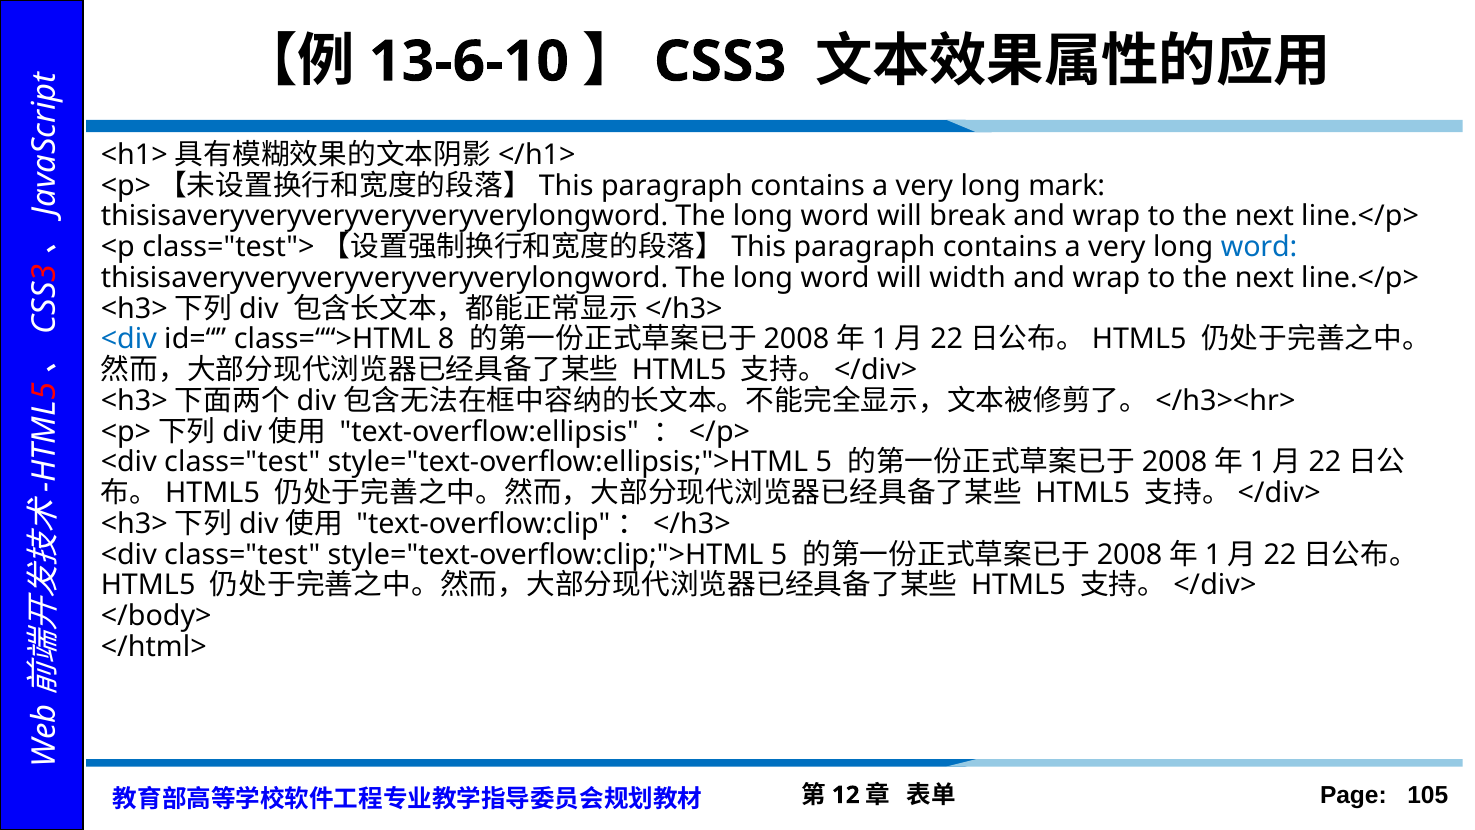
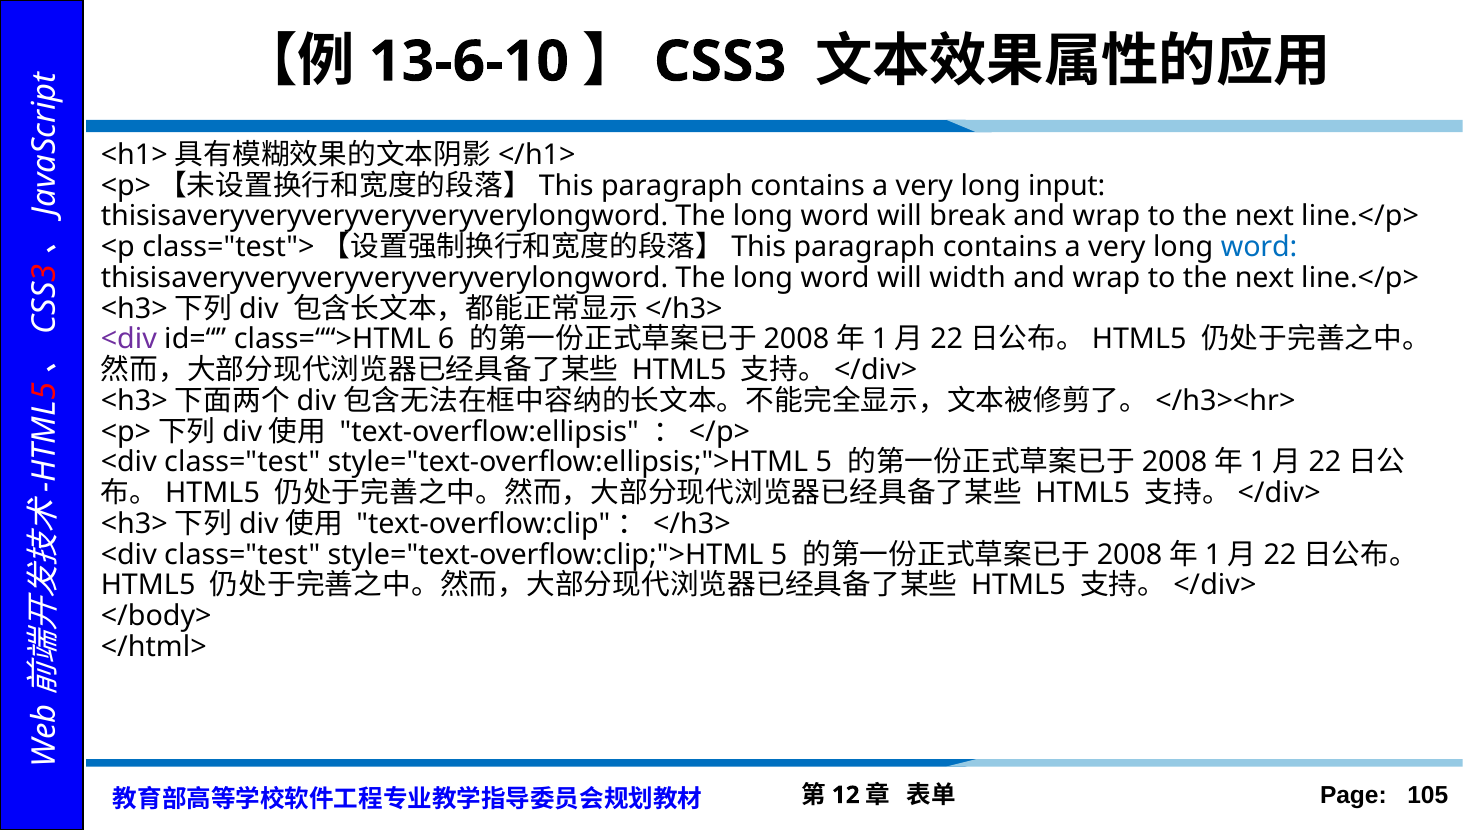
mark: mark -> input (1067, 186)
<div colour: blue -> purple (129, 339)
8: 8 -> 6 (446, 339)
